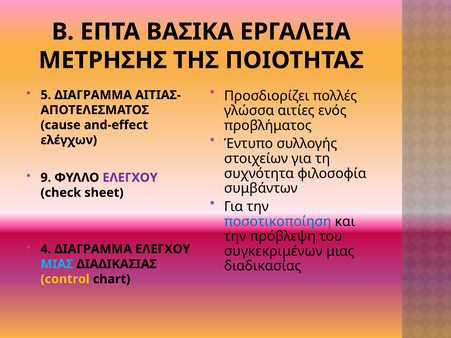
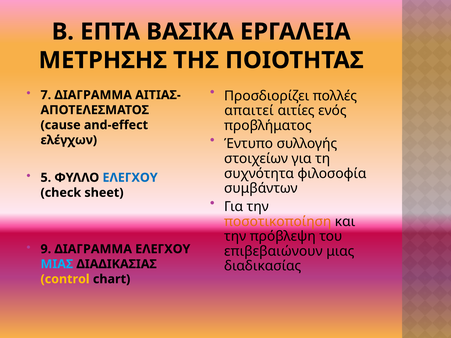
5: 5 -> 7 (46, 95)
γλώσσα: γλώσσα -> απαιτεί (249, 111)
9: 9 -> 5 (46, 178)
ΕΛΕΓΧΟΥ colour: purple -> blue (130, 178)
ποσοτικοποίηση colour: blue -> orange (278, 222)
4: 4 -> 9 (46, 249)
συγκεκριμένων: συγκεκριμένων -> επιβεβαιώνουν (273, 251)
